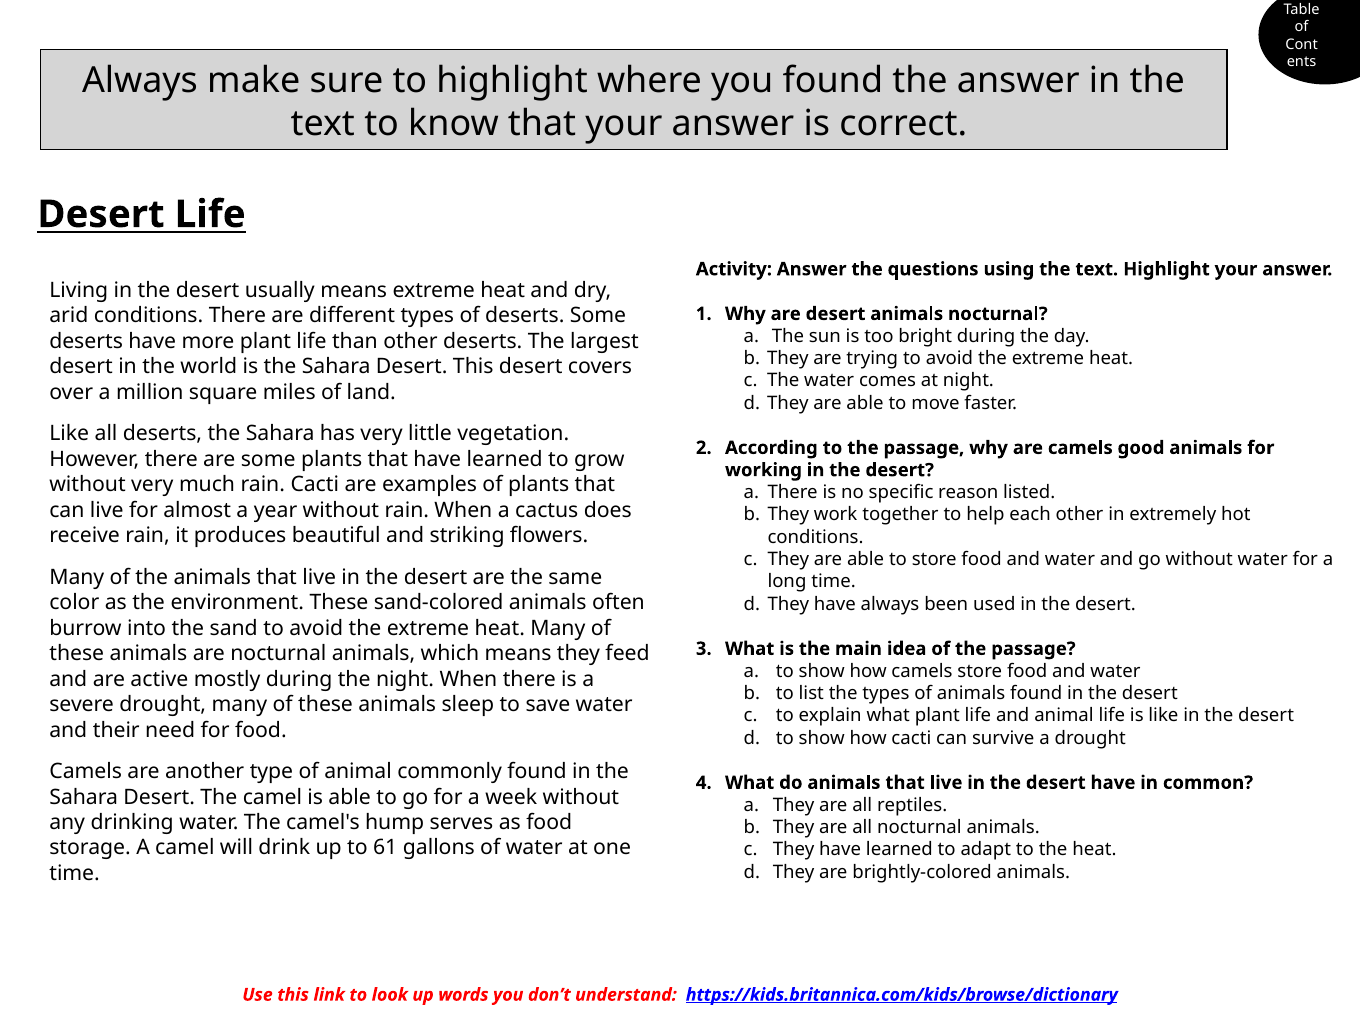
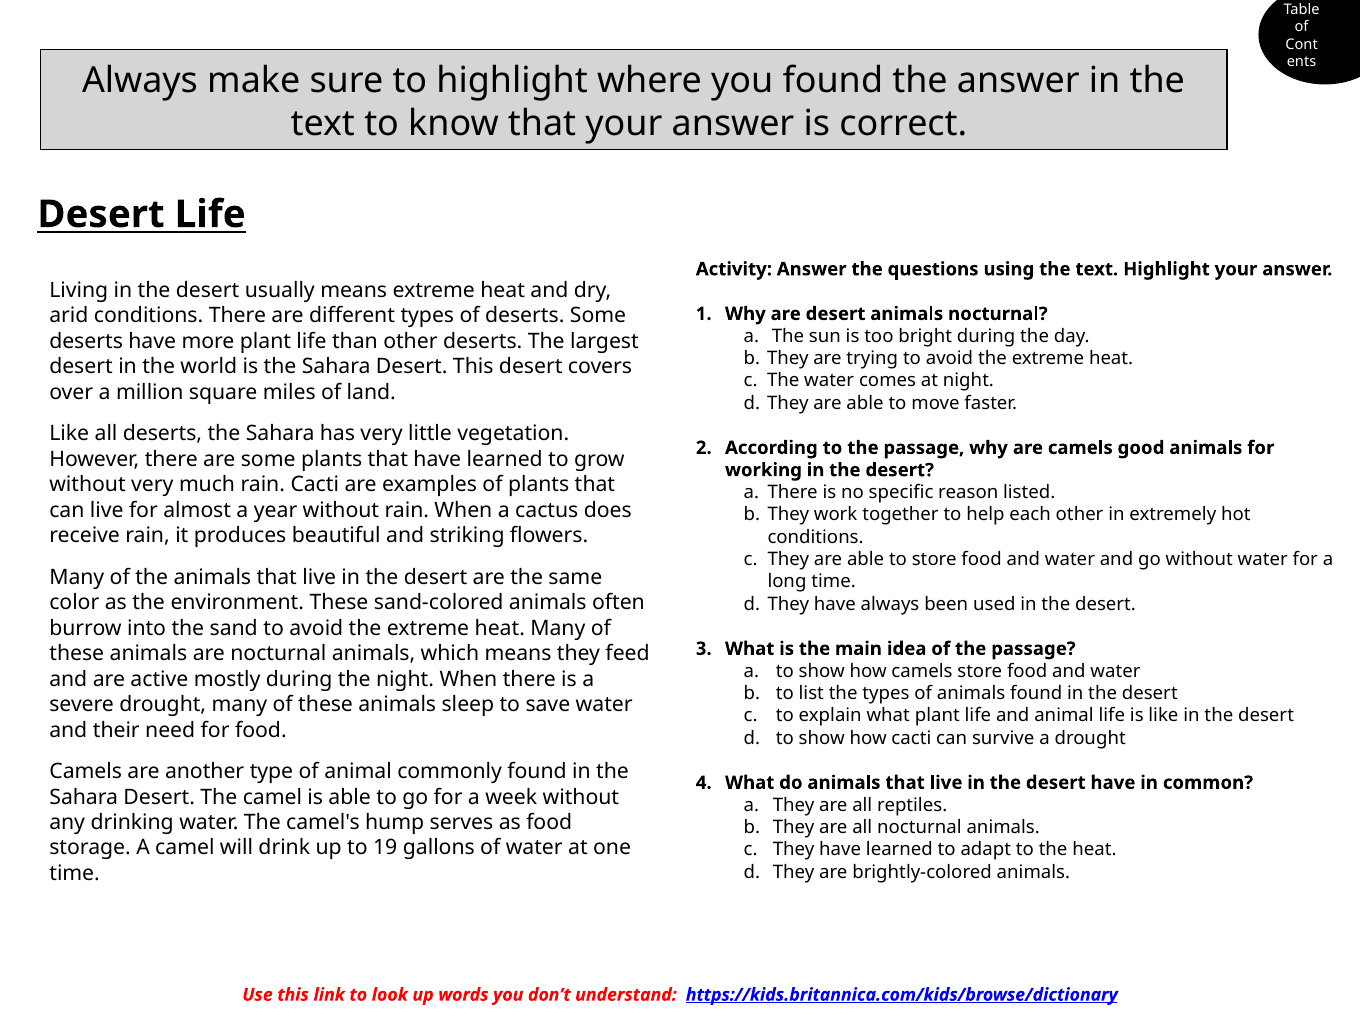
61: 61 -> 19 (385, 848)
